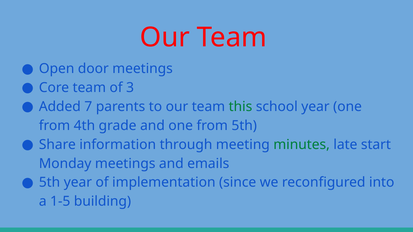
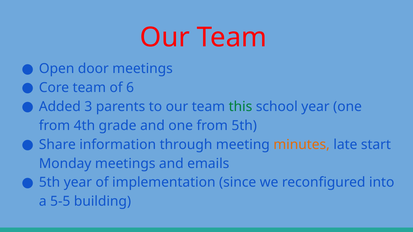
3: 3 -> 6 (130, 88)
7: 7 -> 3 (88, 107)
minutes colour: green -> orange (302, 145)
1-5: 1-5 -> 5-5 (60, 202)
